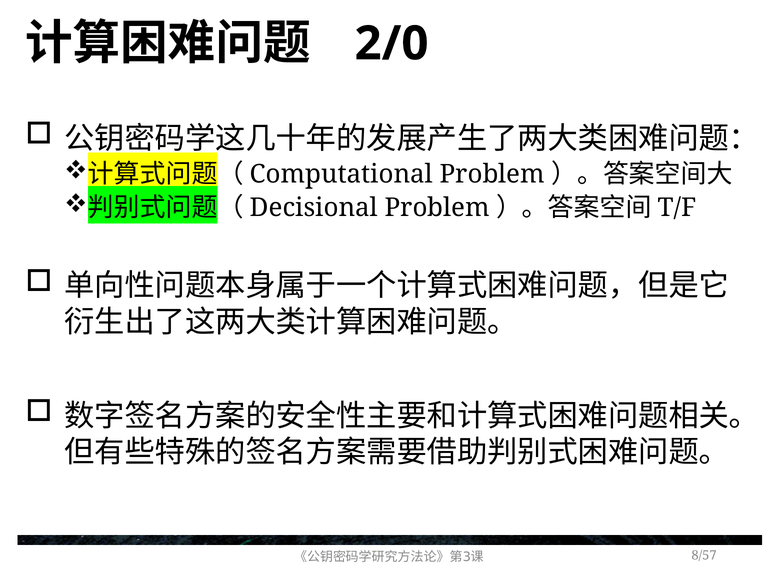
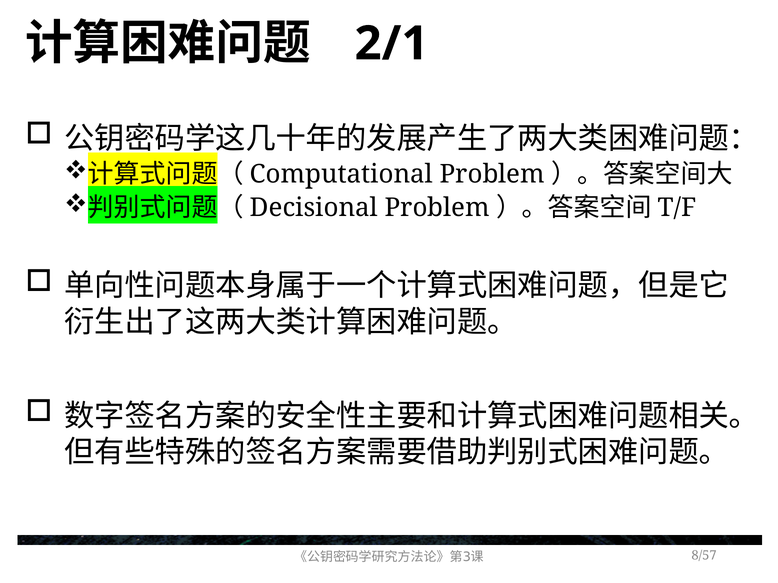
2/0: 2/0 -> 2/1 (392, 44)
